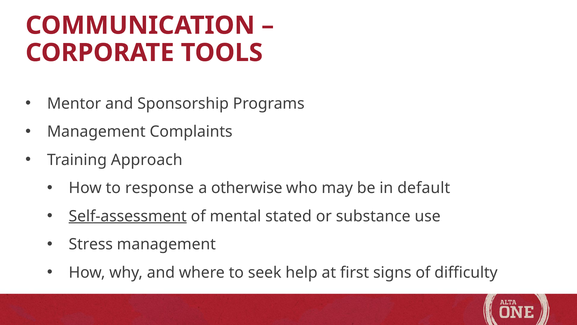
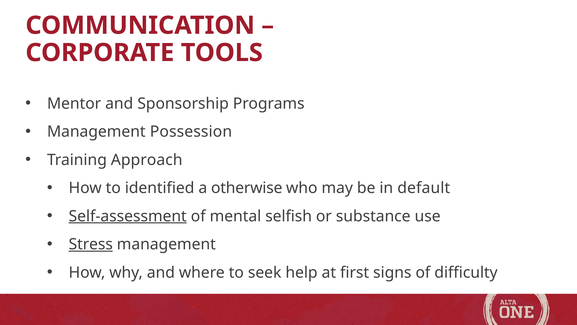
Complaints: Complaints -> Possession (191, 132)
response: response -> identified (160, 188)
stated: stated -> selfish (289, 216)
Stress underline: none -> present (91, 244)
